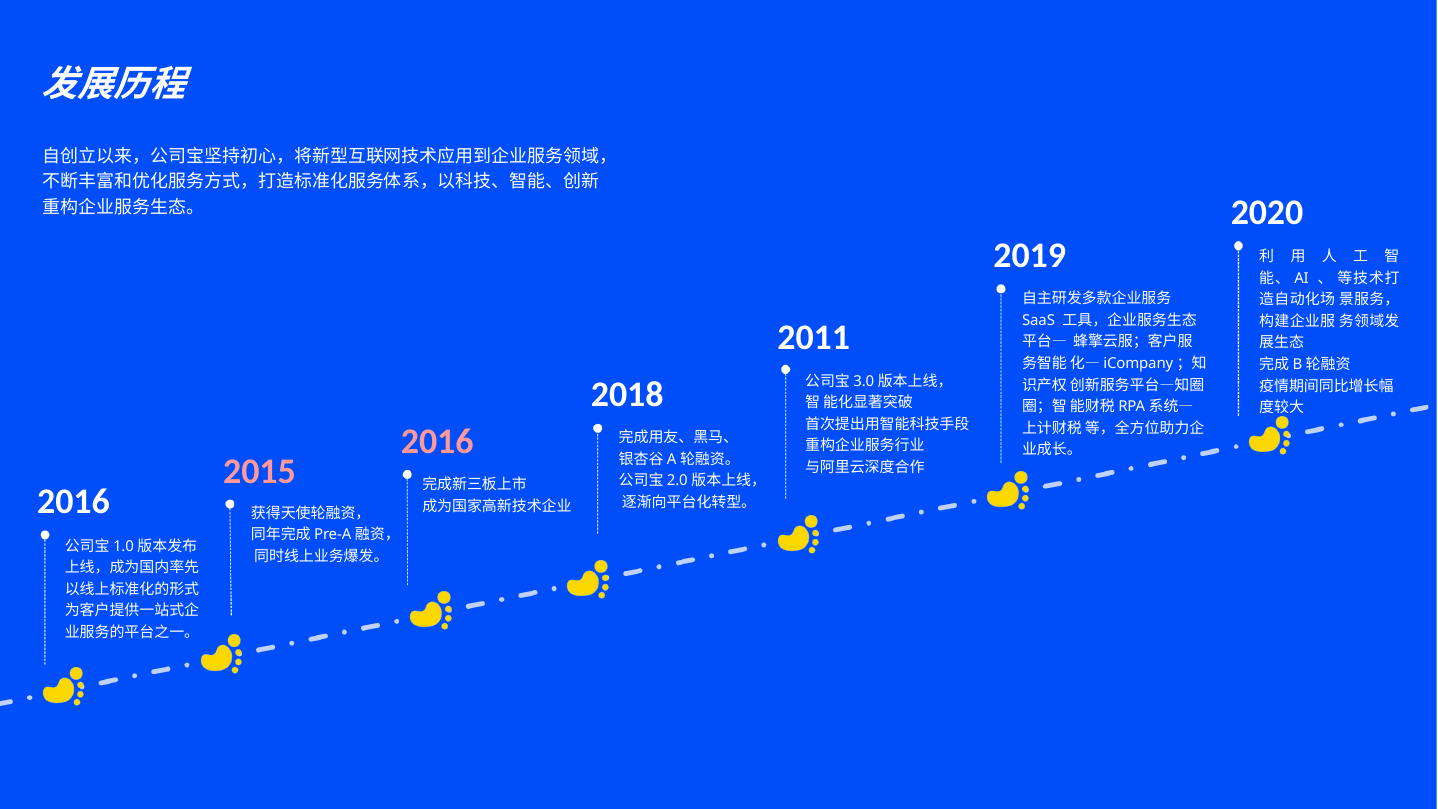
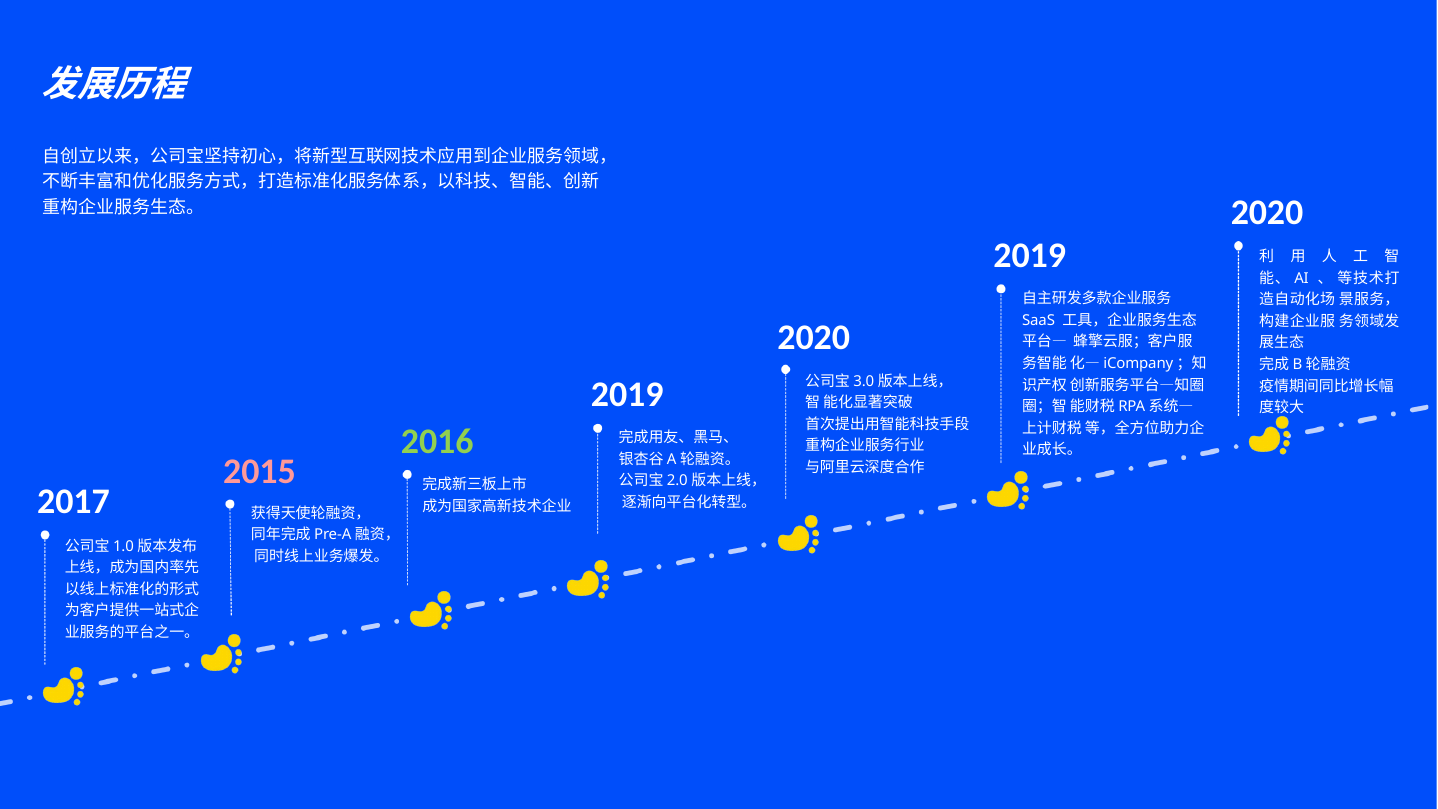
2011: 2011 -> 2020 (814, 337)
2018: 2018 -> 2019 (627, 395)
2016 colour: pink -> light green (437, 441)
2016: 2016 -> 2017 (73, 501)
